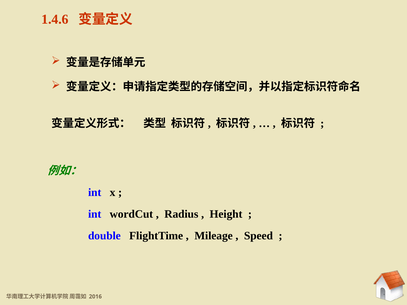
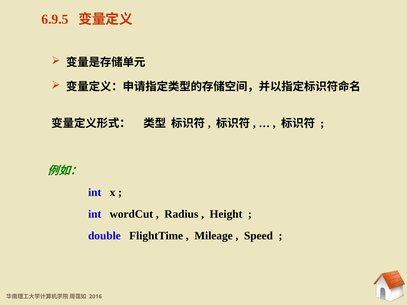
1.4.6: 1.4.6 -> 6.9.5 (55, 20)
